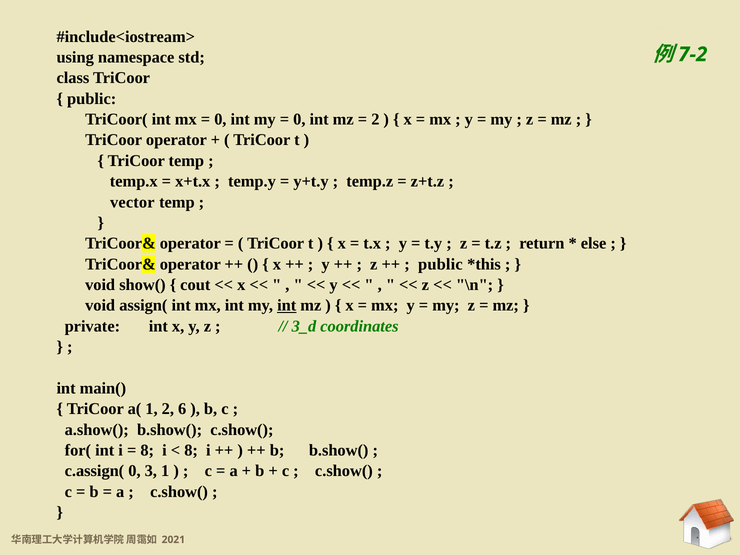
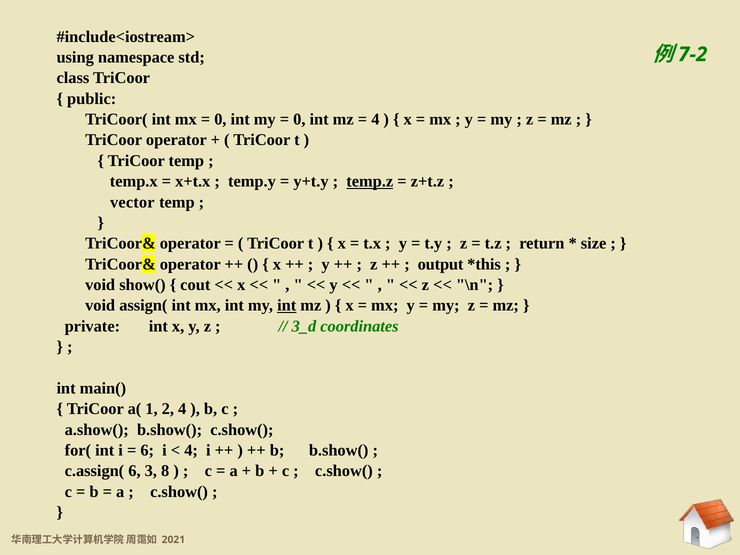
2: 2 -> 4 (375, 119)
temp.z underline: none -> present (370, 181)
else: else -> size (594, 243)
public: public -> output (441, 264)
2 6: 6 -> 4 (182, 409)
8: 8 -> 6 (147, 450)
8: 8 -> 4 (191, 450)
c.assign( 0: 0 -> 6 (134, 471)
3 1: 1 -> 8 (165, 471)
